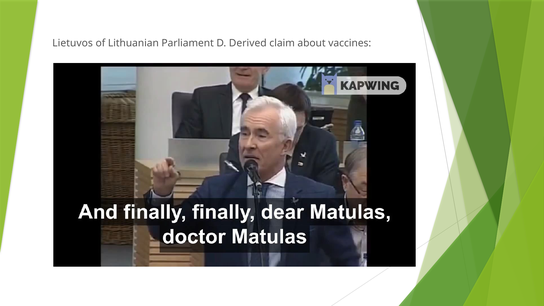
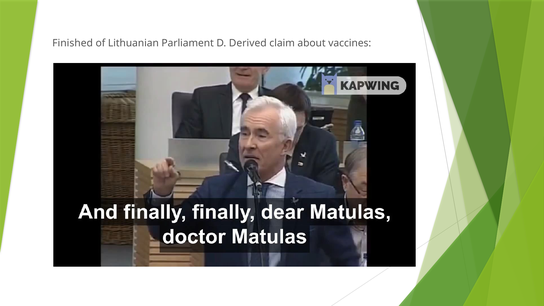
Lietuvos: Lietuvos -> Finished (73, 43)
